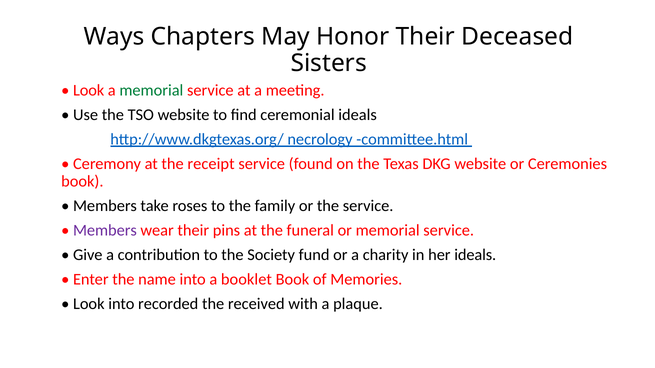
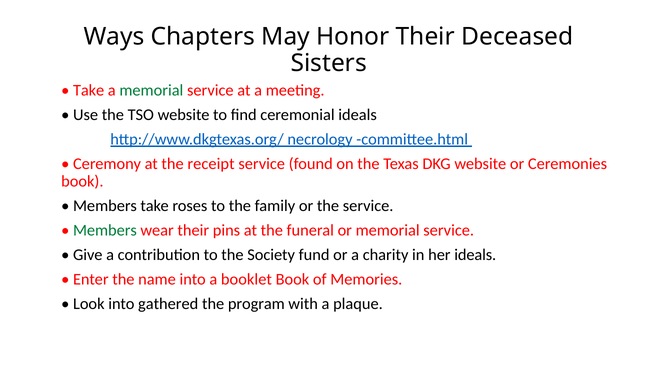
Look: Look -> Take (89, 90)
Members colour: purple -> green (105, 231)
recorded: recorded -> gathered (168, 304)
received: received -> program (256, 304)
